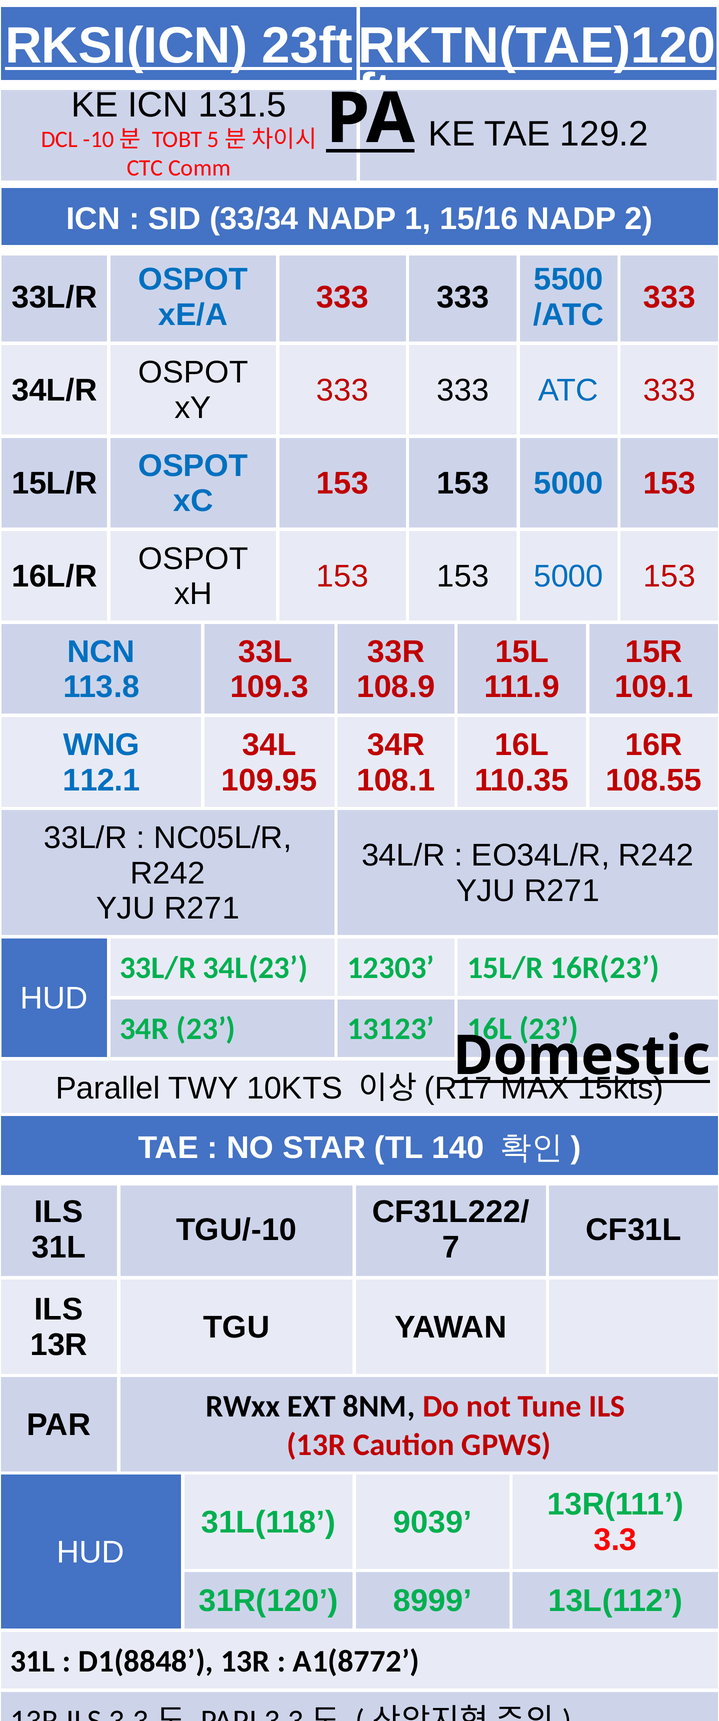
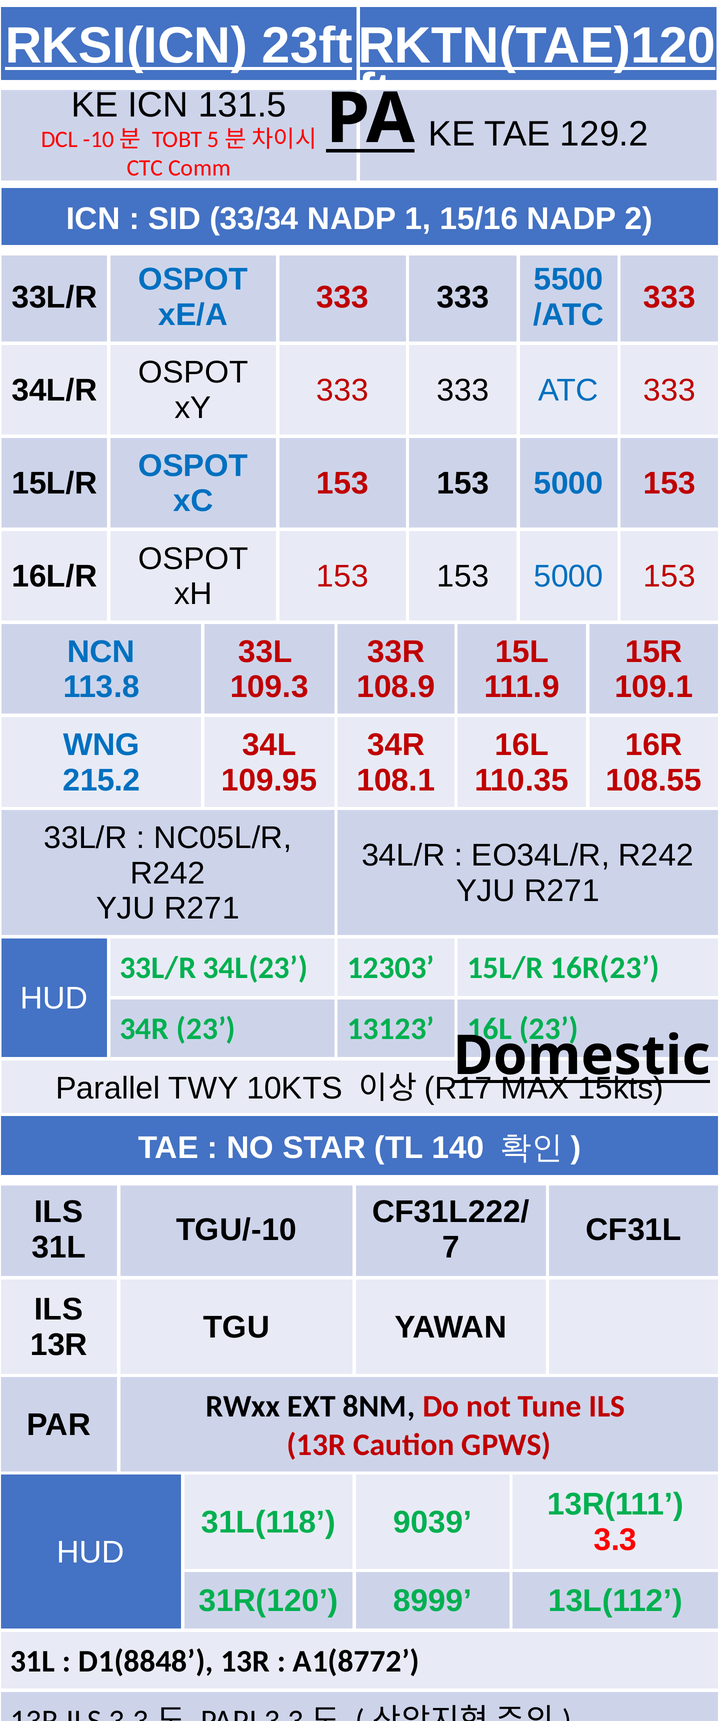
112.1: 112.1 -> 215.2 (101, 780)
